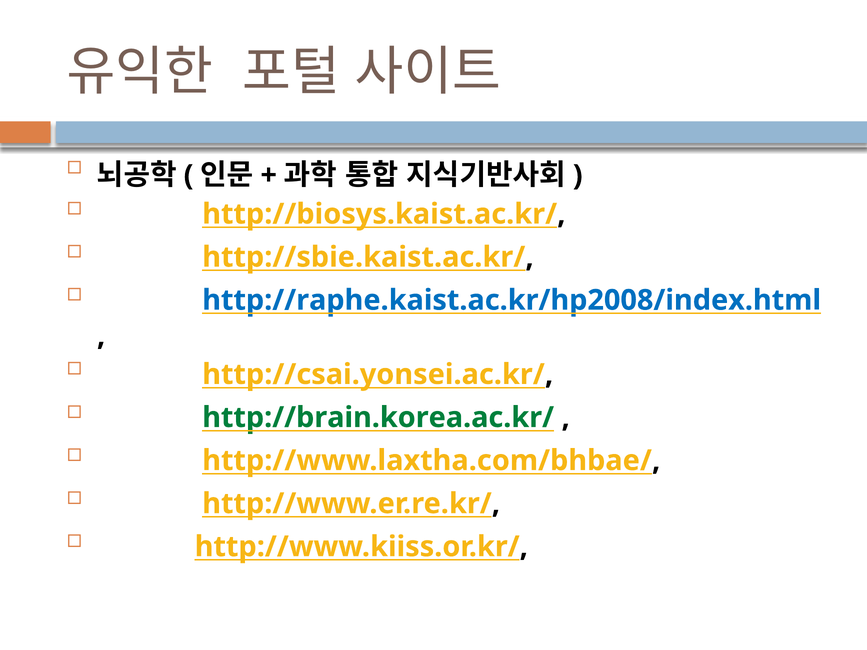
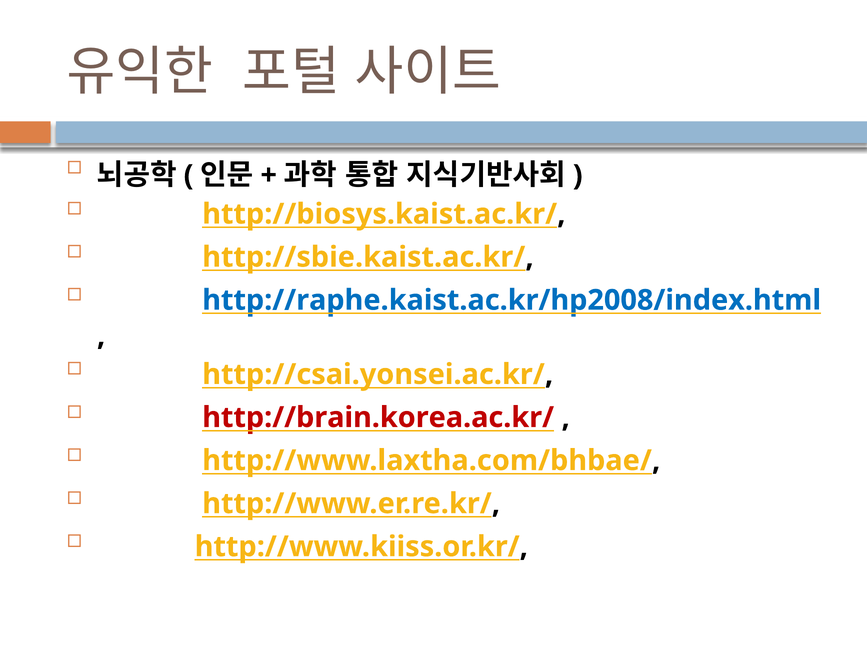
http://brain.korea.ac.kr/ colour: green -> red (378, 418)
